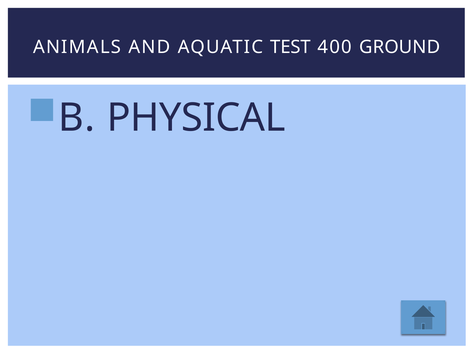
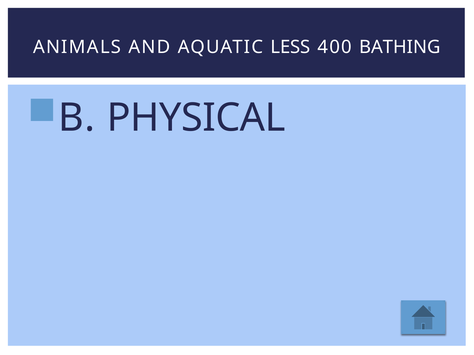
TEST: TEST -> LESS (290, 47)
GROUND: GROUND -> BATHING (400, 47)
